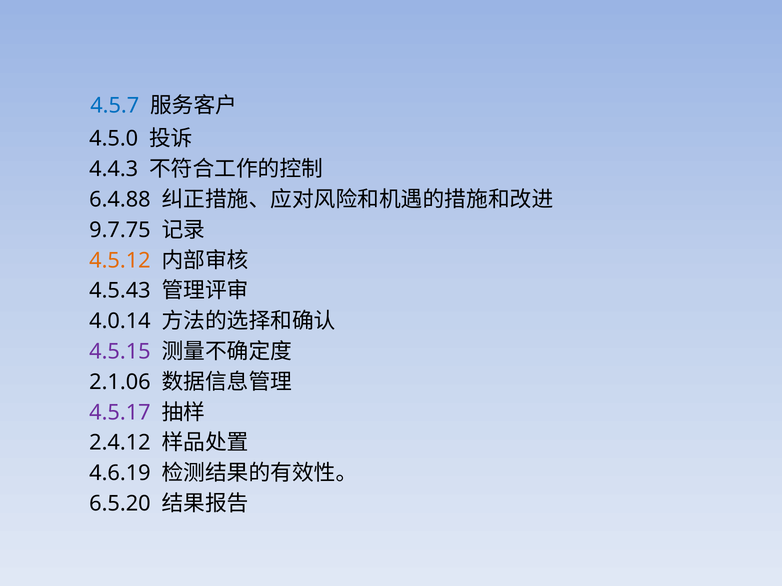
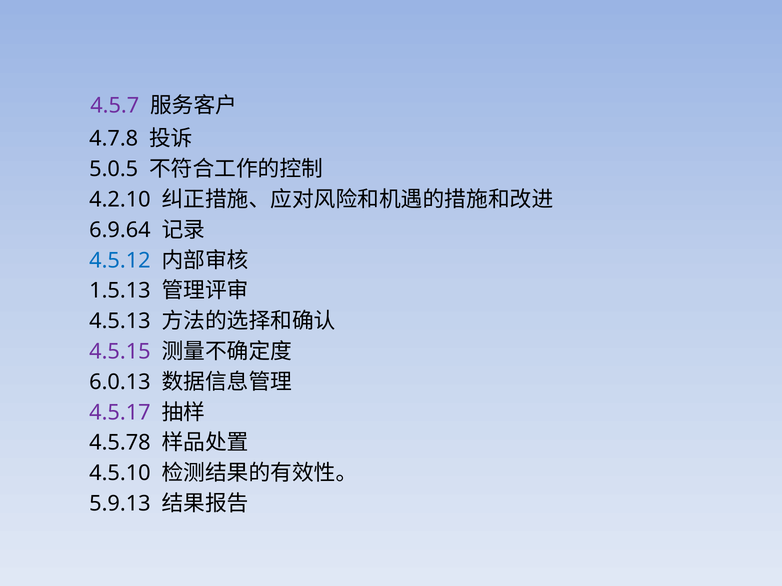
4.5.7 colour: blue -> purple (115, 106)
4.5.0: 4.5.0 -> 4.7.8 (114, 139)
4.4.3: 4.4.3 -> 5.0.5 (114, 169)
6.4.88: 6.4.88 -> 4.2.10 (120, 200)
9.7.75: 9.7.75 -> 6.9.64 (120, 230)
4.5.12 colour: orange -> blue (120, 261)
4.5.43: 4.5.43 -> 1.5.13 (120, 291)
4.0.14: 4.0.14 -> 4.5.13 (120, 321)
2.1.06: 2.1.06 -> 6.0.13 (120, 382)
2.4.12: 2.4.12 -> 4.5.78 (120, 443)
4.6.19: 4.6.19 -> 4.5.10 (120, 474)
6.5.20: 6.5.20 -> 5.9.13 (120, 504)
